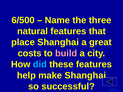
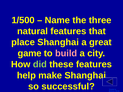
6/500: 6/500 -> 1/500 (23, 20)
costs: costs -> game (30, 53)
did colour: light blue -> light green (40, 64)
